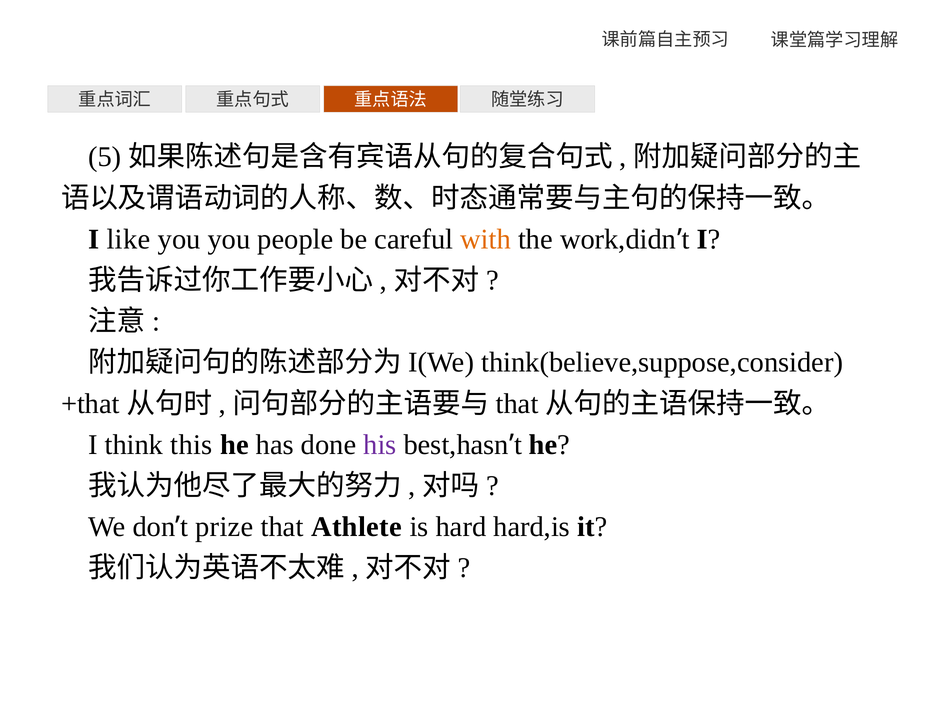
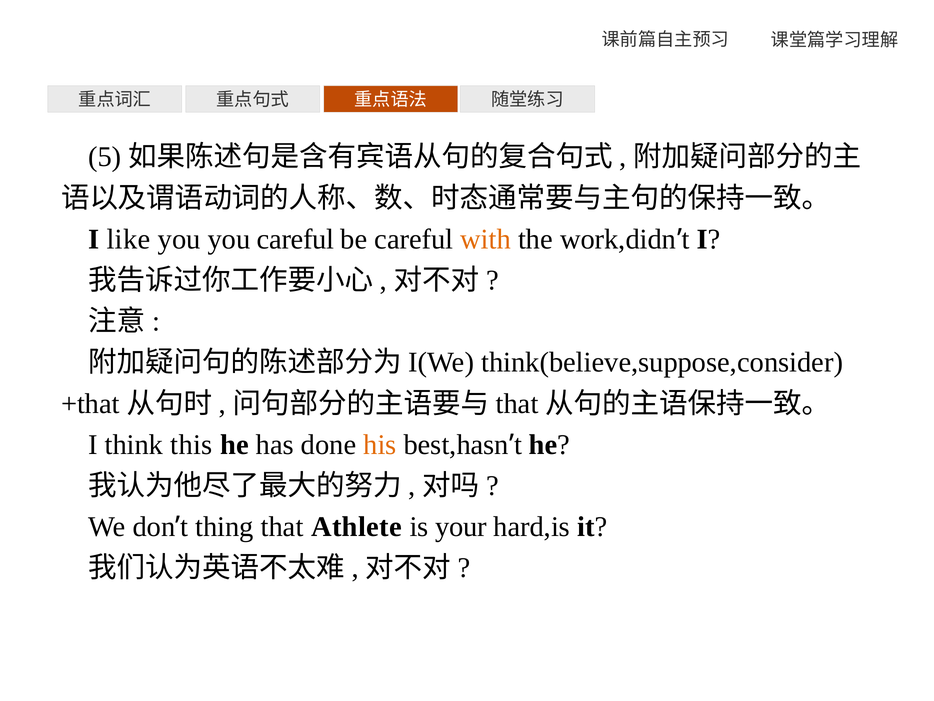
you people: people -> careful (296, 239)
his colour: purple -> orange (380, 444)
prize: prize -> thing (224, 527)
hard: hard -> your (461, 527)
